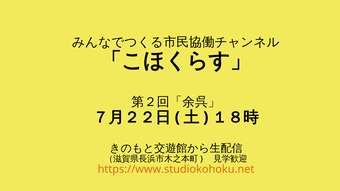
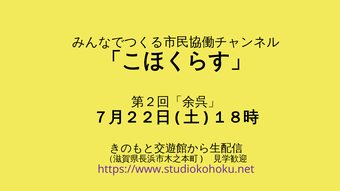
https://www.studiokohoku.net colour: orange -> purple (176, 170)
